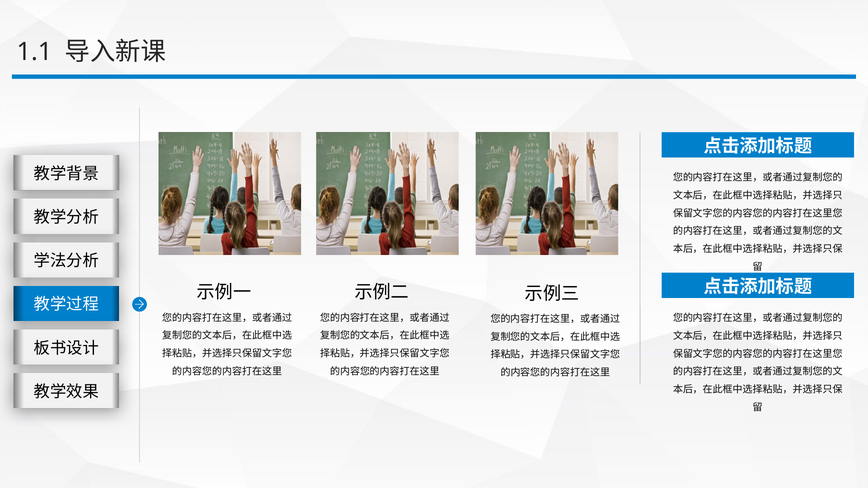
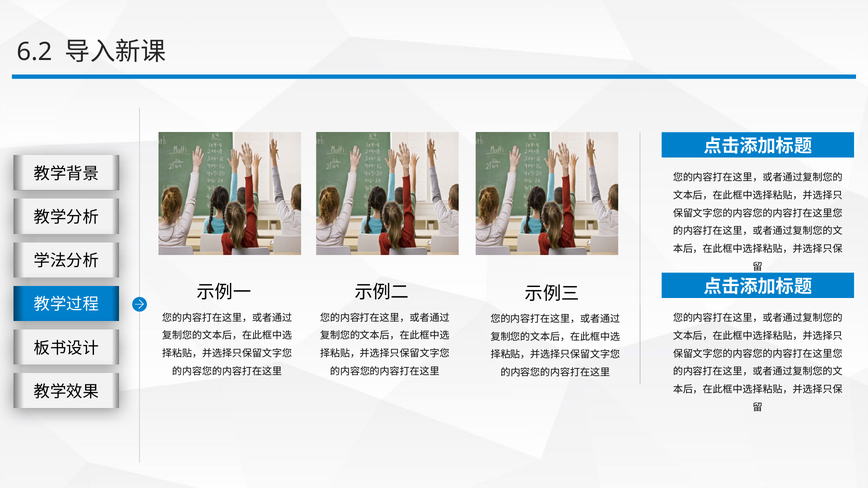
1.1: 1.1 -> 6.2 (34, 52)
